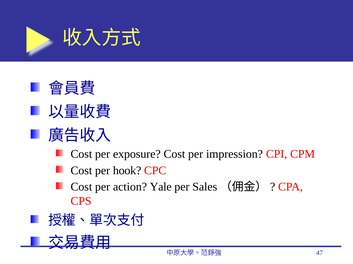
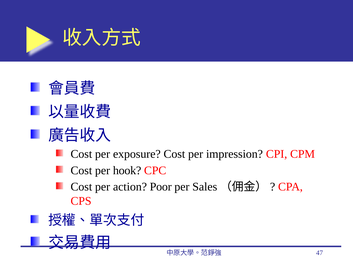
Yale: Yale -> Poor (161, 187)
